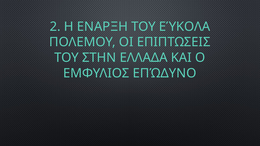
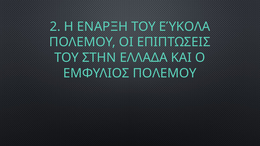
ΕΜΦΥΛΙΟΣ ΕΠΏΔΥΝΟ: ΕΠΏΔΥΝΟ -> ΠΟΛΕΜΟΥ (165, 73)
